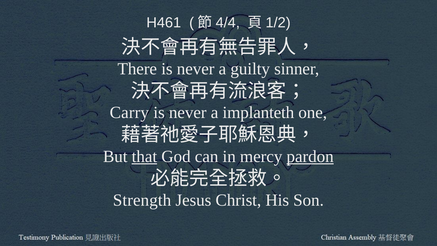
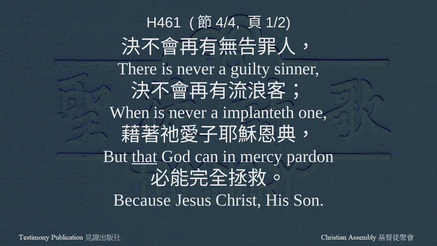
Carry: Carry -> When (130, 113)
pardon underline: present -> none (310, 156)
Strength: Strength -> Because (142, 200)
